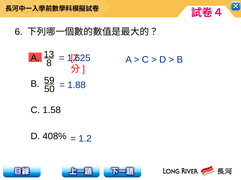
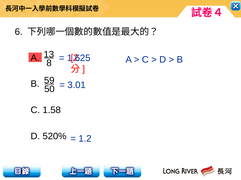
1.88: 1.88 -> 3.01 (77, 85)
408%: 408% -> 520% (55, 137)
